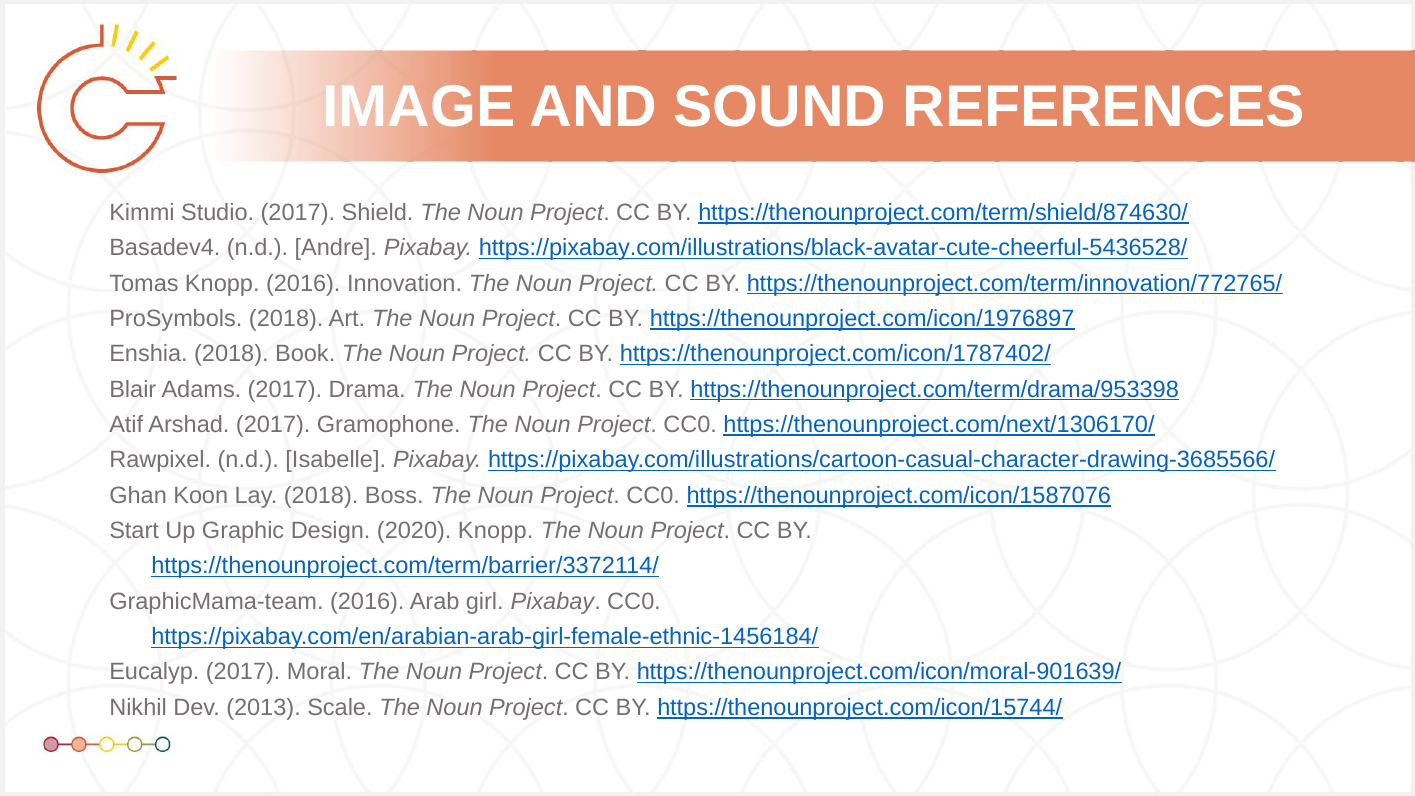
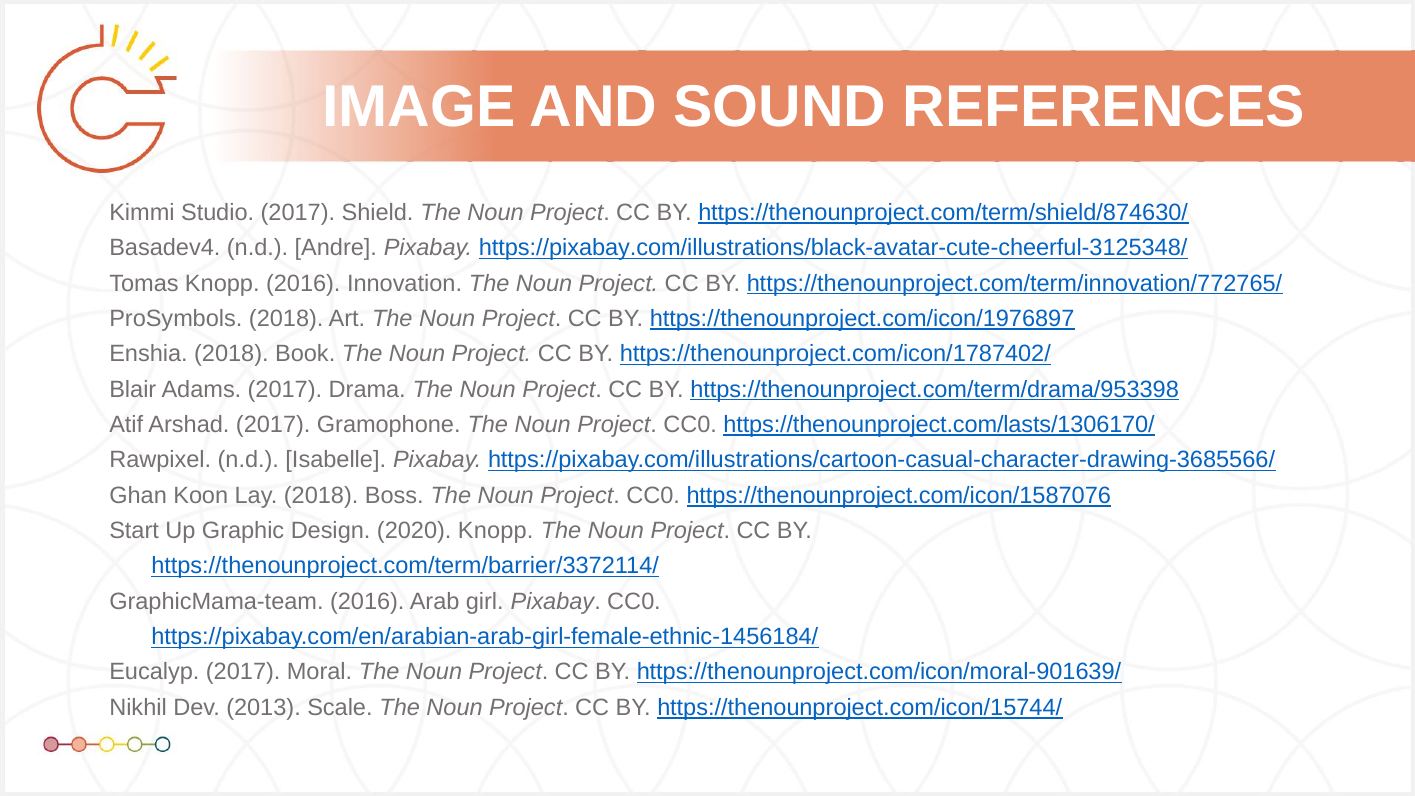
https://pixabay.com/illustrations/black-avatar-cute-cheerful-5436528/: https://pixabay.com/illustrations/black-avatar-cute-cheerful-5436528/ -> https://pixabay.com/illustrations/black-avatar-cute-cheerful-3125348/ (833, 248)
https://thenounproject.com/next/1306170/: https://thenounproject.com/next/1306170/ -> https://thenounproject.com/lasts/1306170/ (939, 425)
